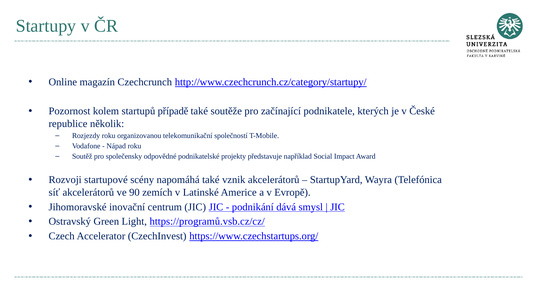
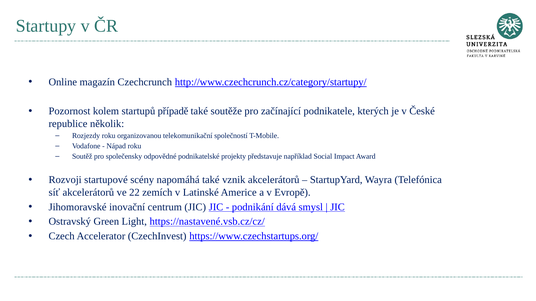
90: 90 -> 22 (134, 193)
https://programů.vsb.cz/cz/: https://programů.vsb.cz/cz/ -> https://nastavené.vsb.cz/cz/ (207, 222)
